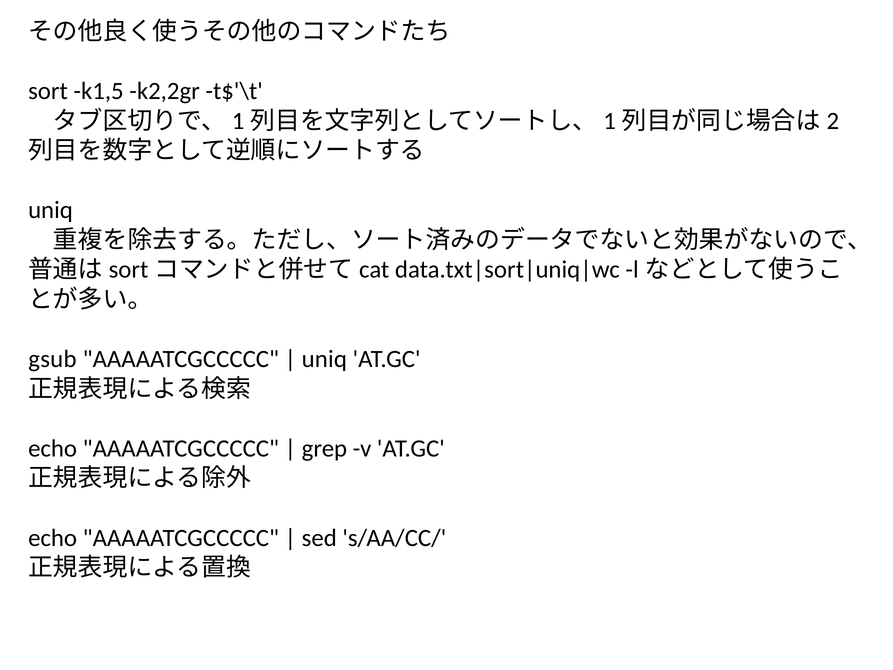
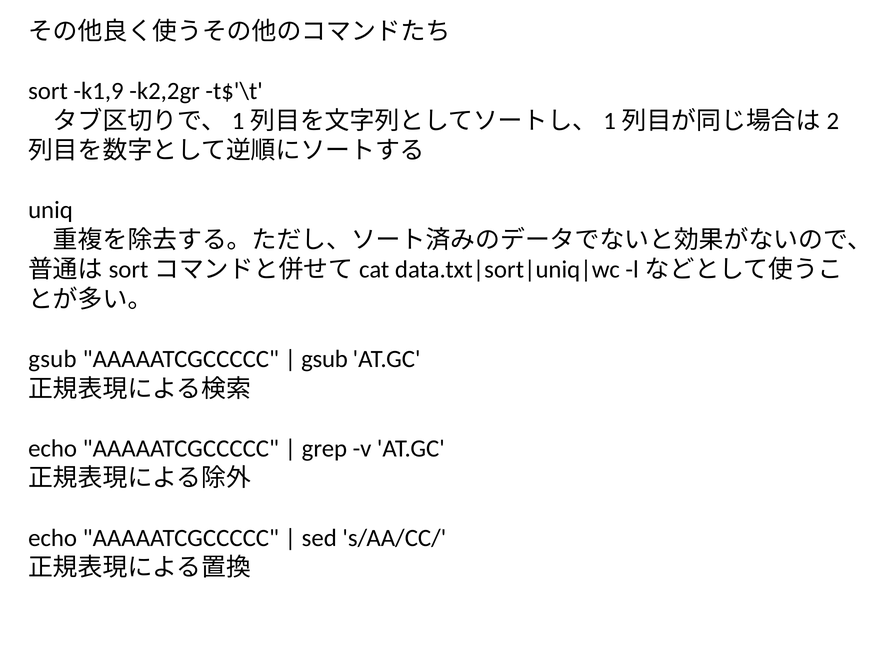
k1,5: k1,5 -> k1,9 (99, 91)
uniq: uniq -> gsub (325, 359)
